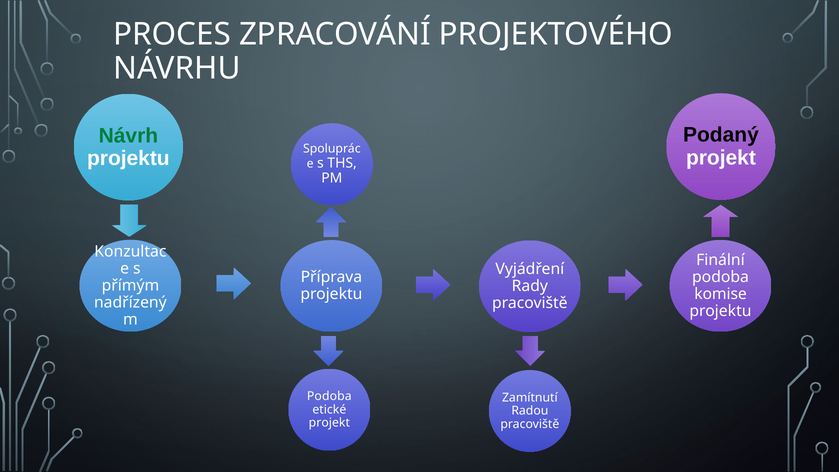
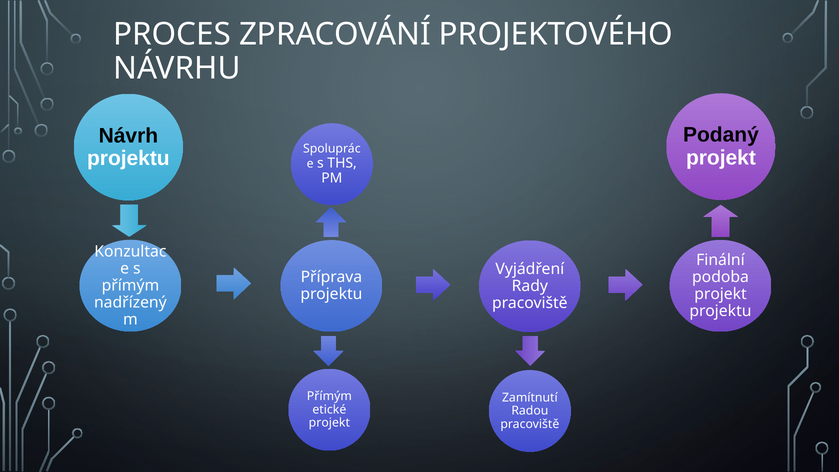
Návrh colour: green -> black (128, 136)
komise: komise -> projekt (721, 294)
Podoba: Podoba -> Přímým (329, 396)
